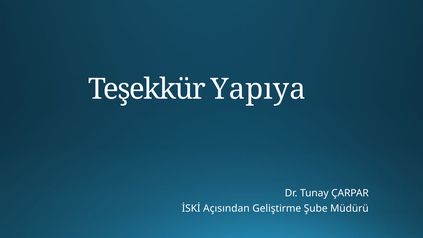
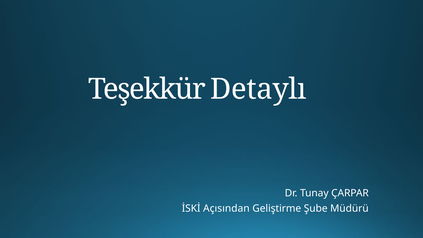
Yapıya: Yapıya -> Detaylı (258, 89)
